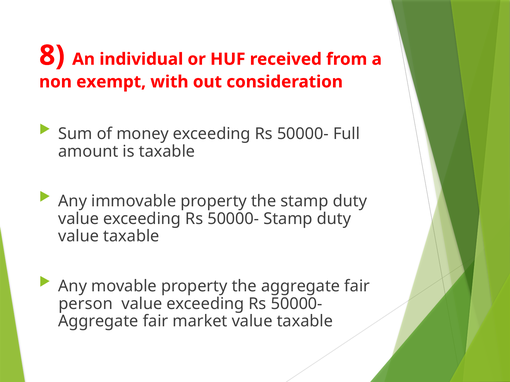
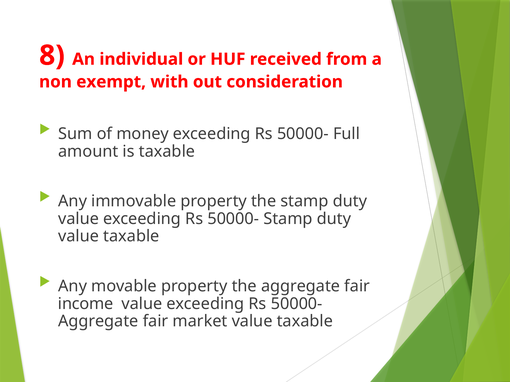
person: person -> income (86, 304)
